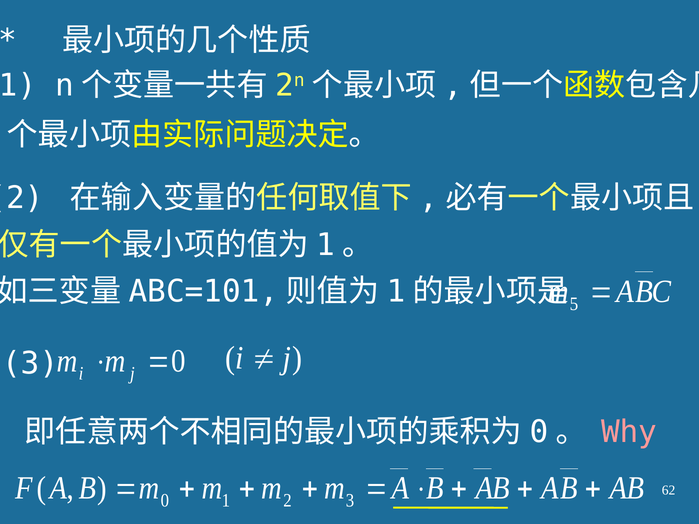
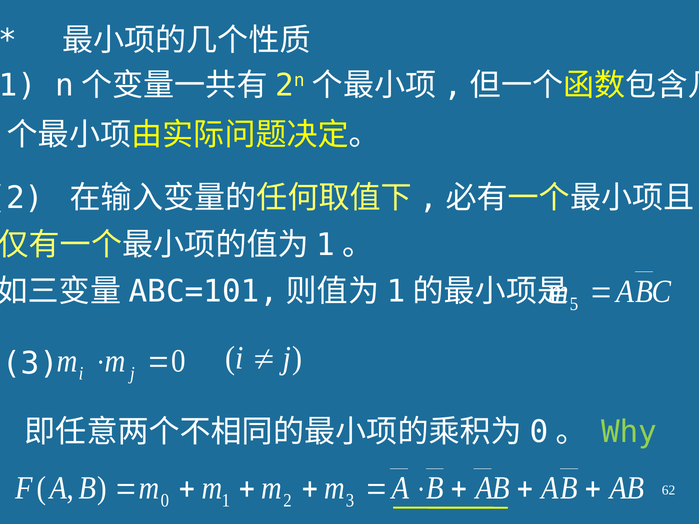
Why colour: pink -> light green (629, 432)
